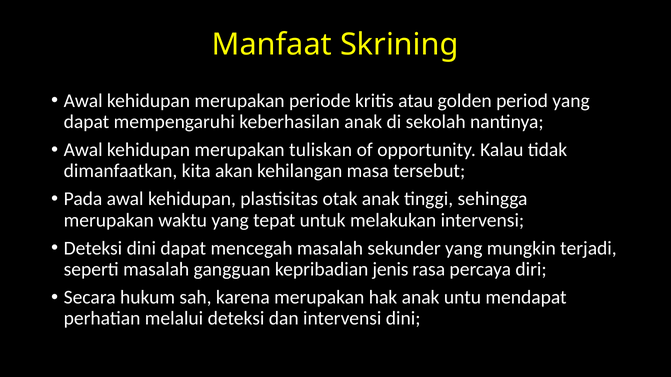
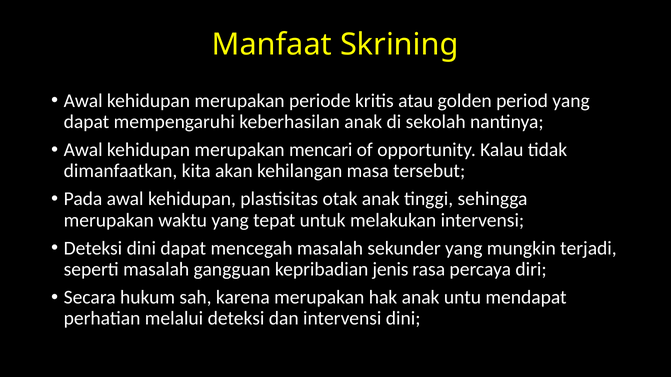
tuliskan: tuliskan -> mencari (321, 150)
